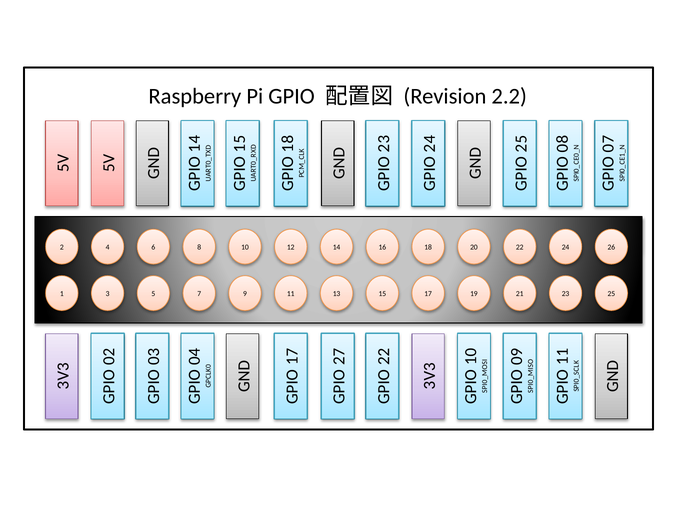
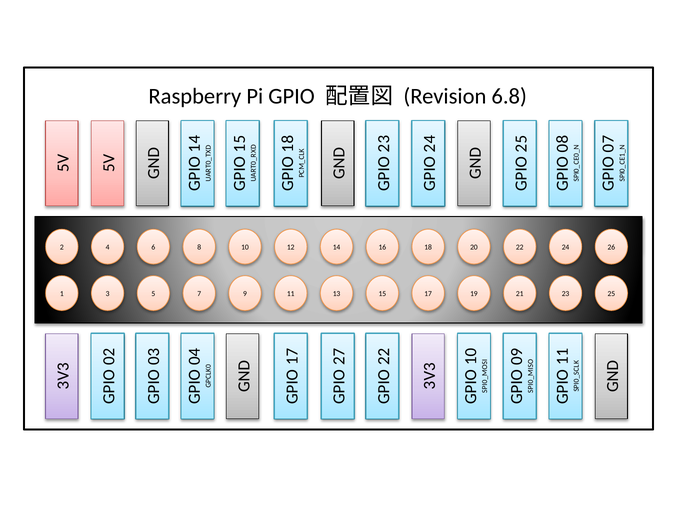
2.2: 2.2 -> 6.8 (509, 96)
